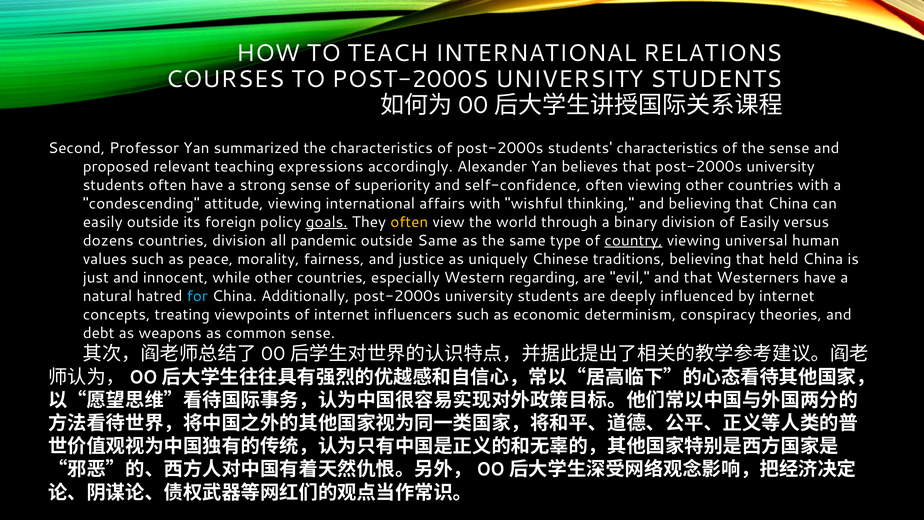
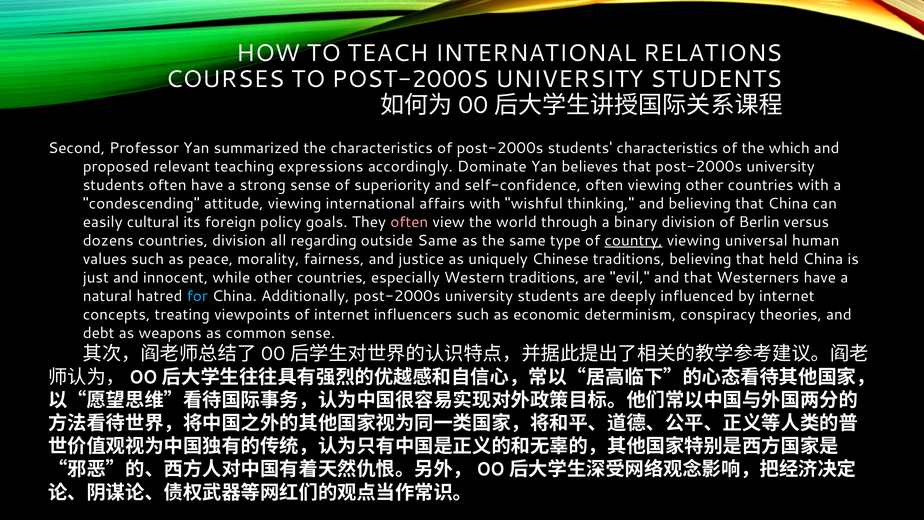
the sense: sense -> which (789, 148)
Alexander: Alexander -> Dominate (492, 167)
easily outside: outside -> cultural (153, 222)
goals underline: present -> none (327, 222)
often colour: yellow -> pink (409, 222)
of Easily: Easily -> Berlin (759, 222)
pandemic: pandemic -> regarding (324, 240)
Western regarding: regarding -> traditions (544, 277)
